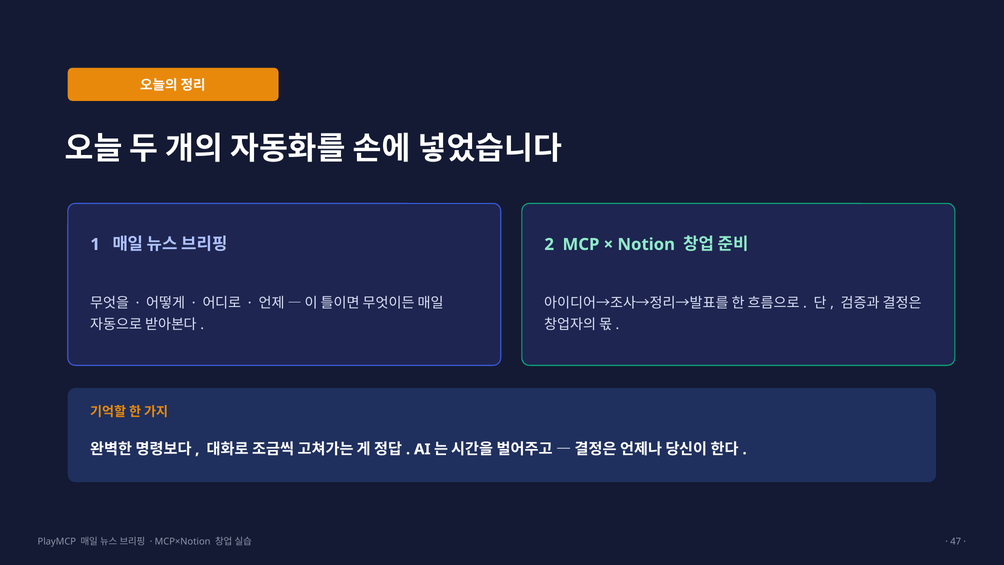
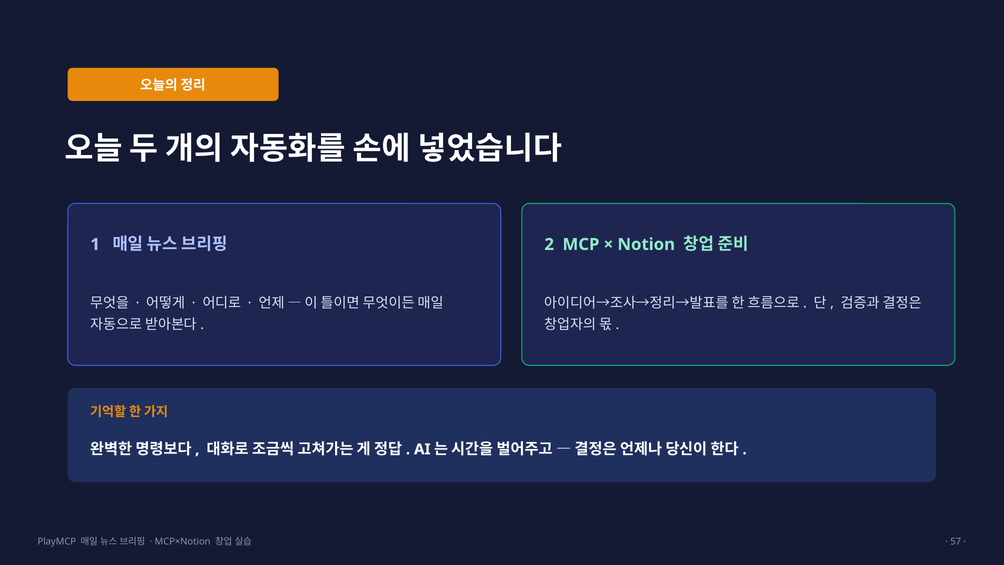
47: 47 -> 57 (956, 541)
